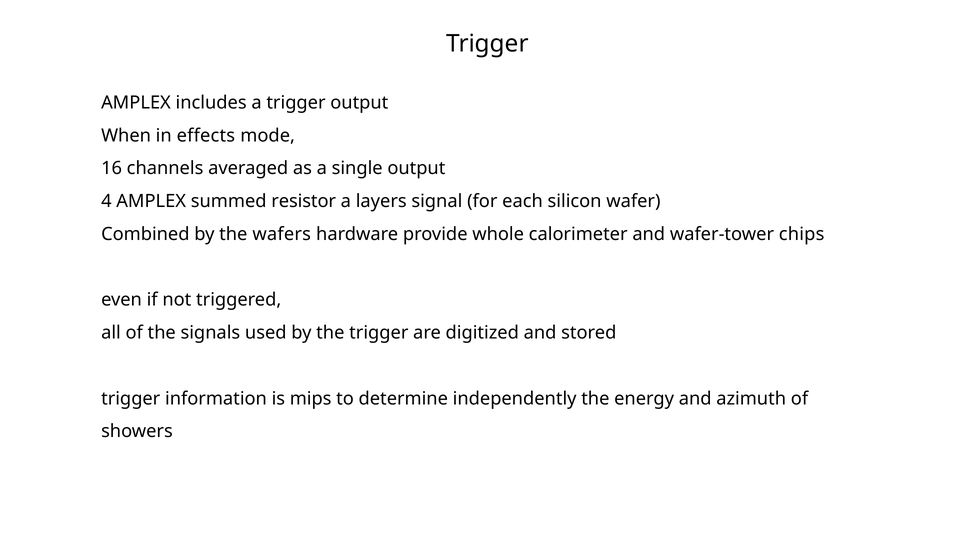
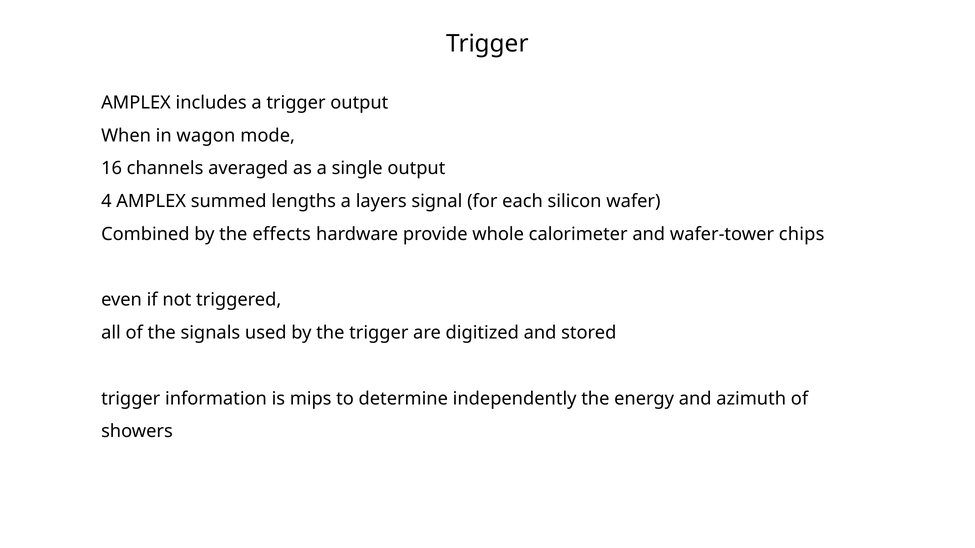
effects: effects -> wagon (206, 136)
resistor: resistor -> lengths (304, 201)
wafers: wafers -> effects (282, 234)
